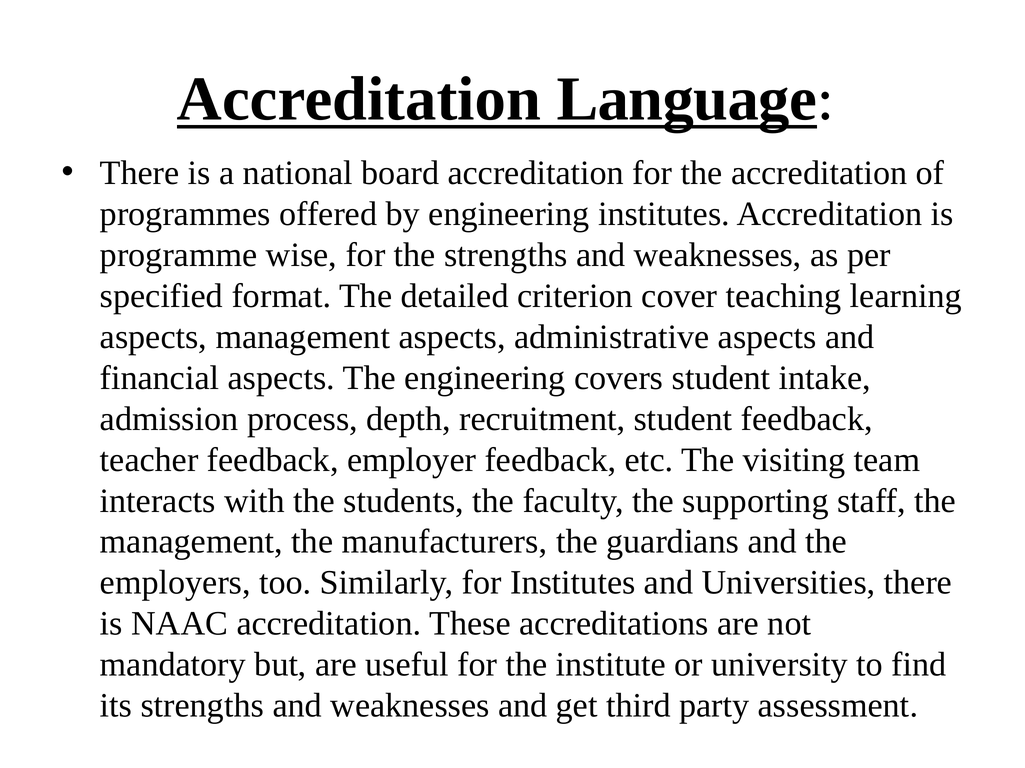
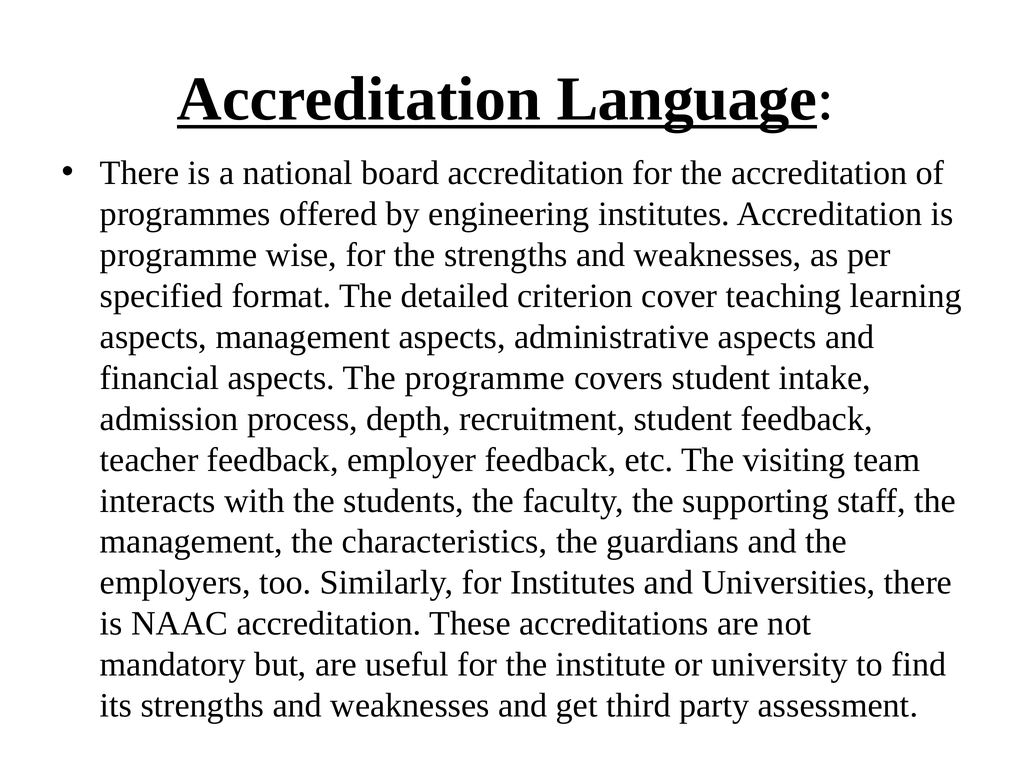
The engineering: engineering -> programme (485, 378)
manufacturers: manufacturers -> characteristics (445, 542)
